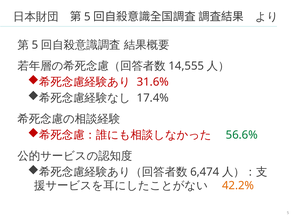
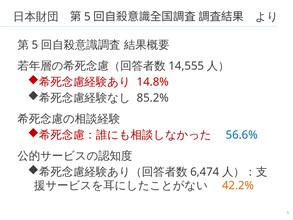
31.6%: 31.6% -> 14.8% (153, 82)
17.4%: 17.4% -> 85.2% (153, 98)
56.6% colour: green -> blue (242, 135)
